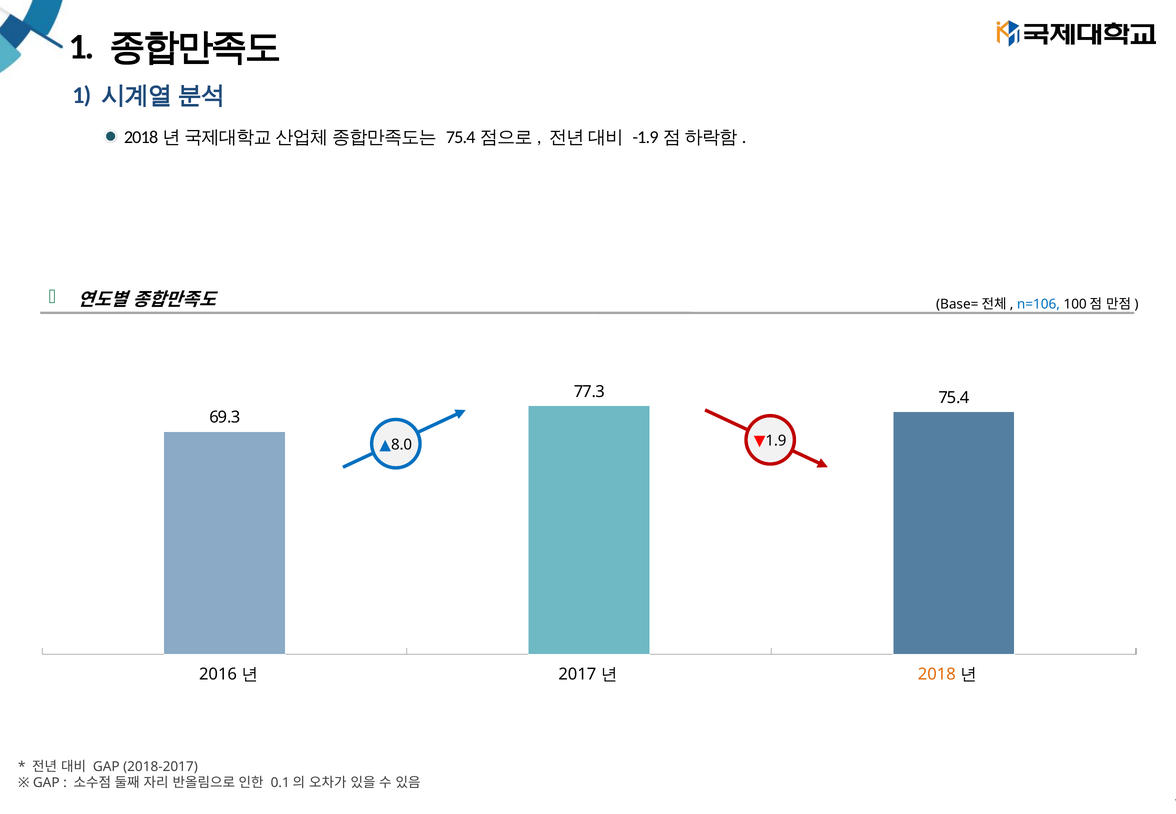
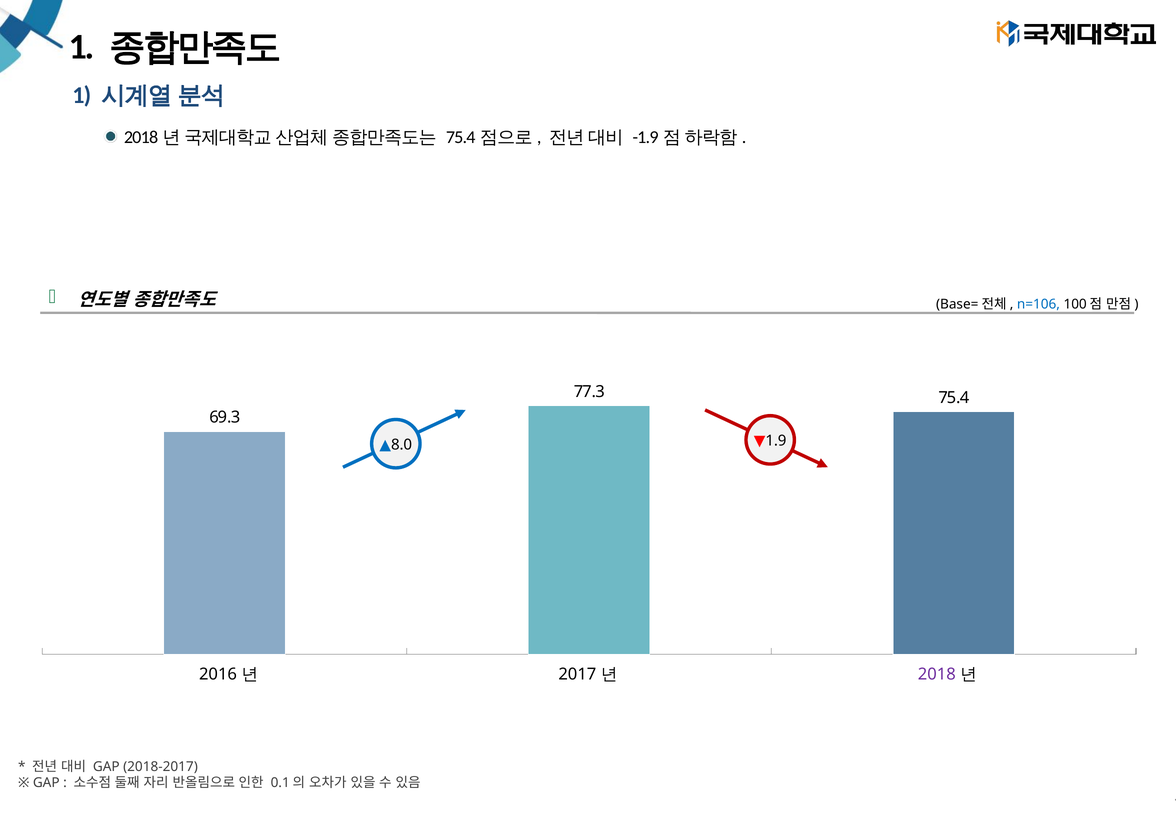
2018 colour: orange -> purple (937, 674)
